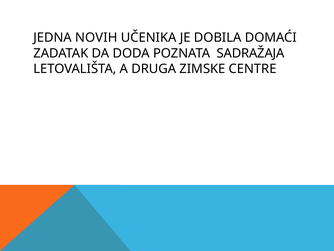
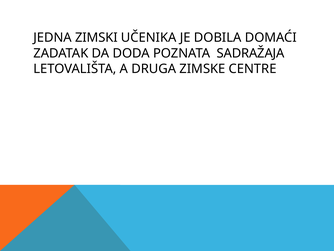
NOVIH: NOVIH -> ZIMSKI (96, 38)
